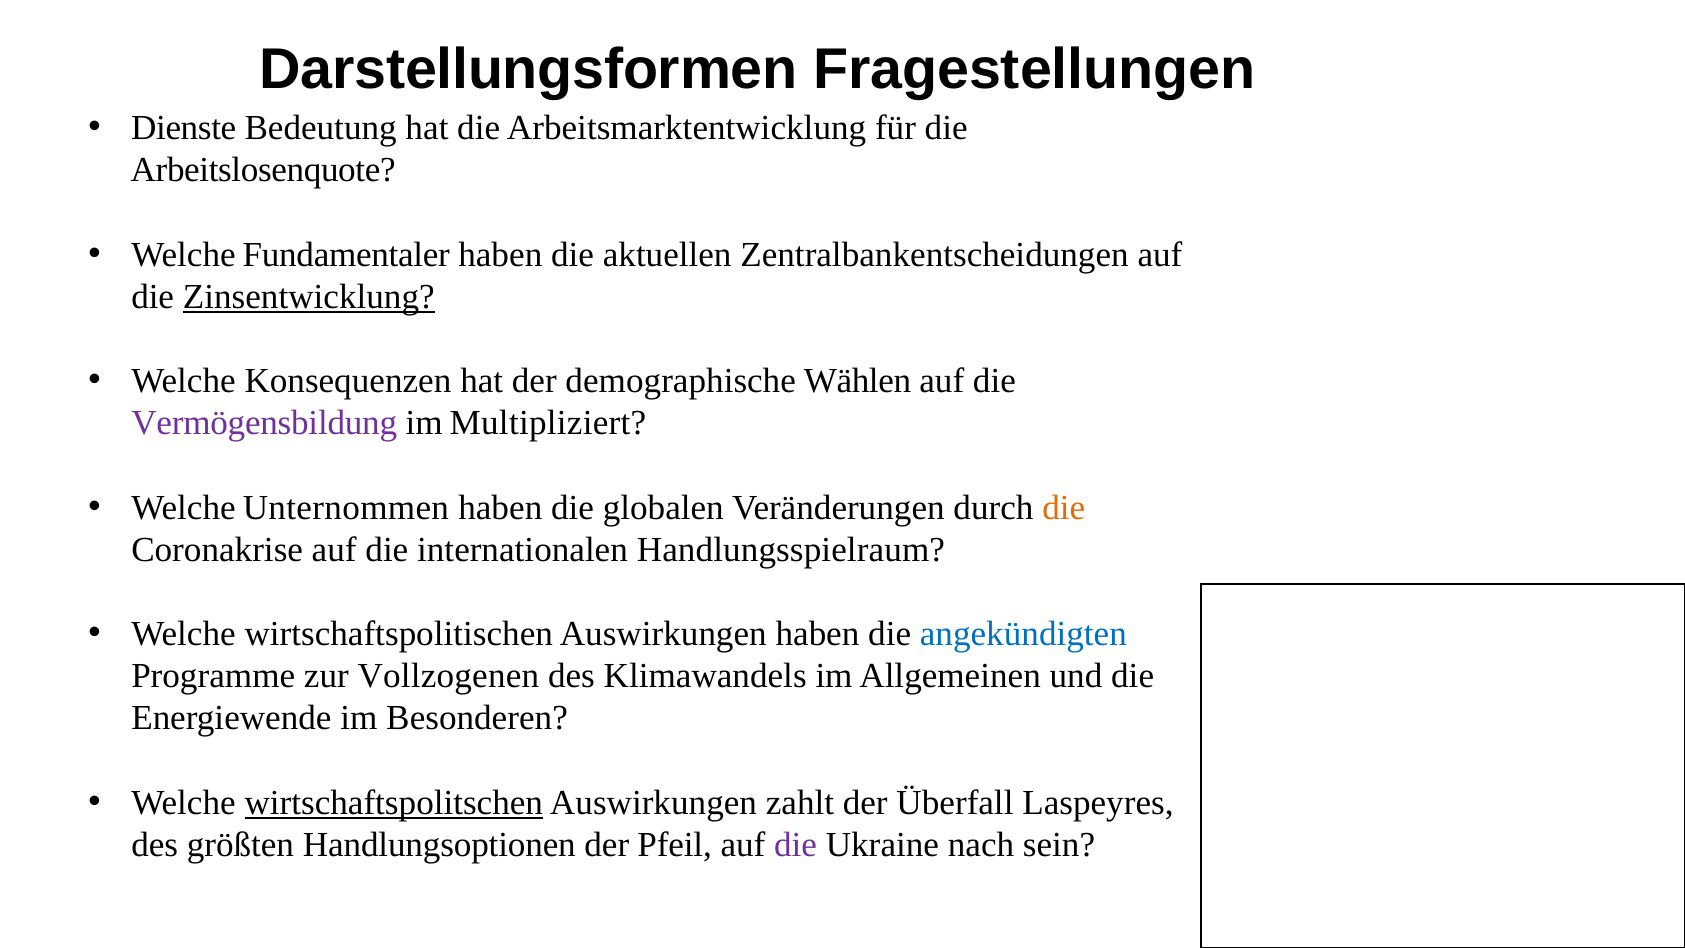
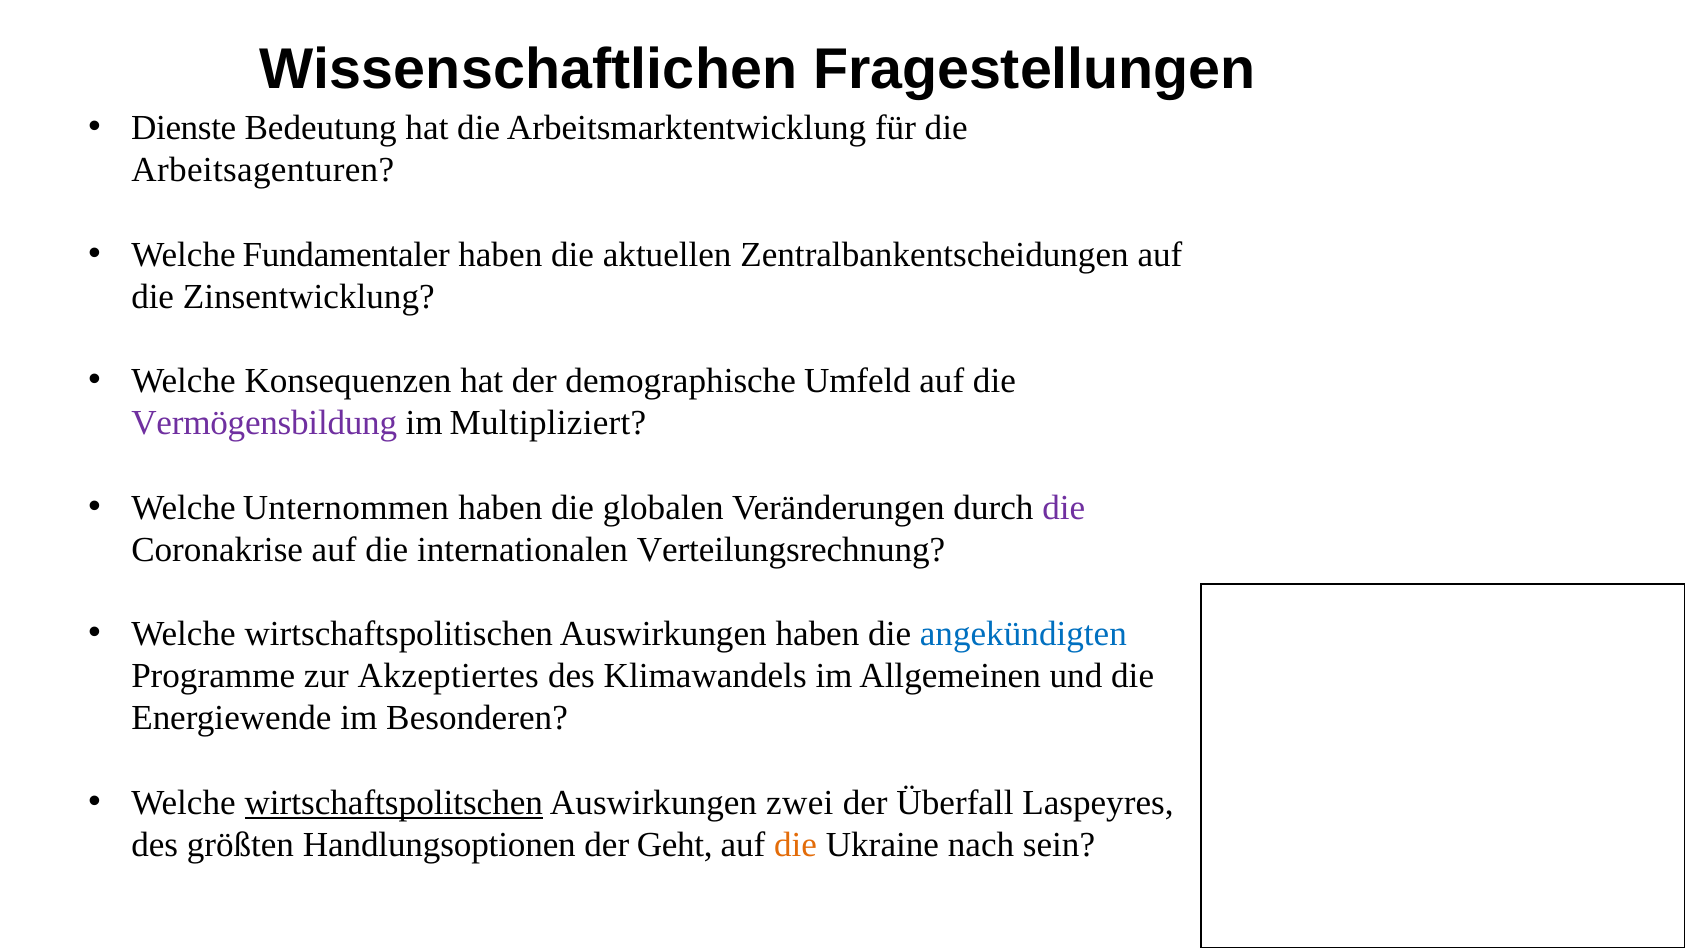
Darstellungsformen: Darstellungsformen -> Wissenschaftlichen (528, 70)
Arbeitslosenquote: Arbeitslosenquote -> Arbeitsagenturen (263, 170)
Zinsentwicklung underline: present -> none (309, 297)
Wählen: Wählen -> Umfeld (857, 381)
die colour: orange -> purple (1064, 507)
Handlungsspielraum: Handlungsspielraum -> Verteilungsrechnung (791, 549)
Vollzogenen: Vollzogenen -> Akzeptiertes (448, 676)
zahlt: zahlt -> zwei (800, 802)
Pfeil: Pfeil -> Geht (675, 844)
die colour: purple -> orange (796, 844)
